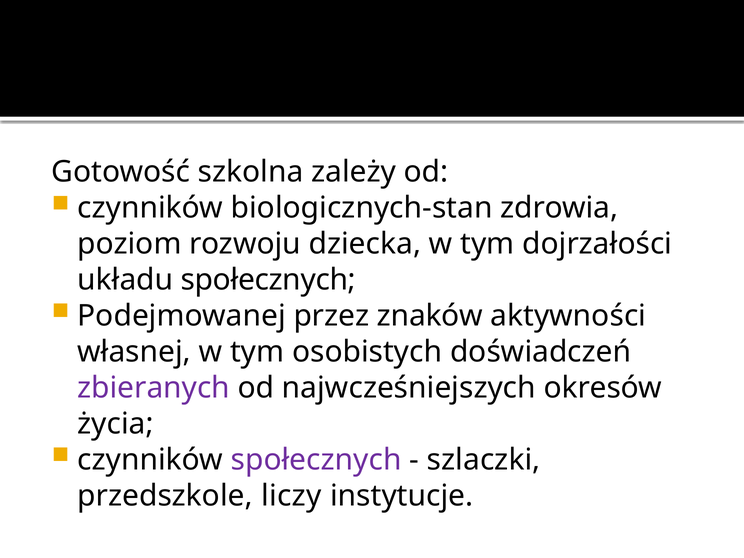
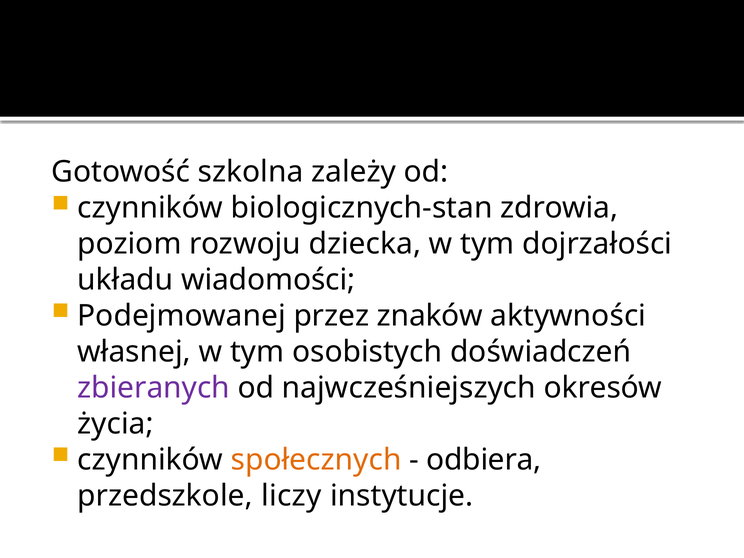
układu społecznych: społecznych -> wiadomości (268, 280)
społecznych colour: purple -> orange (316, 460)
szlaczki: szlaczki -> odbiera (484, 460)
